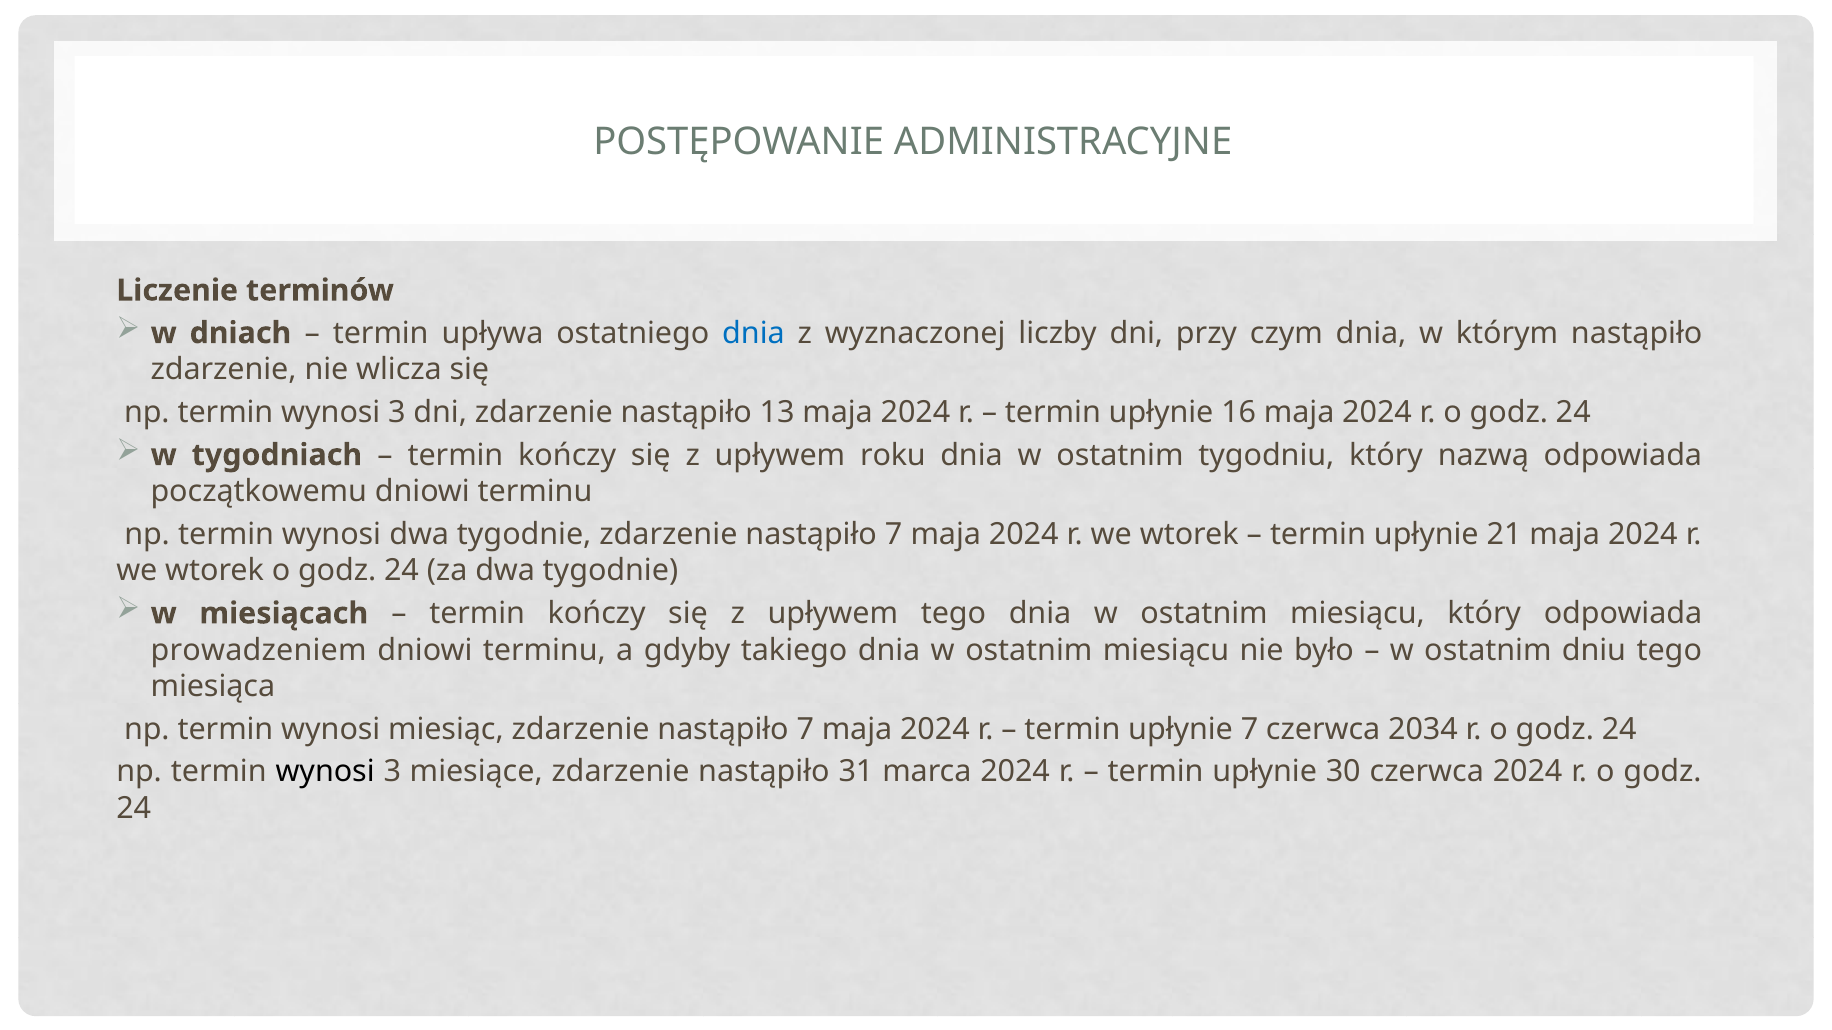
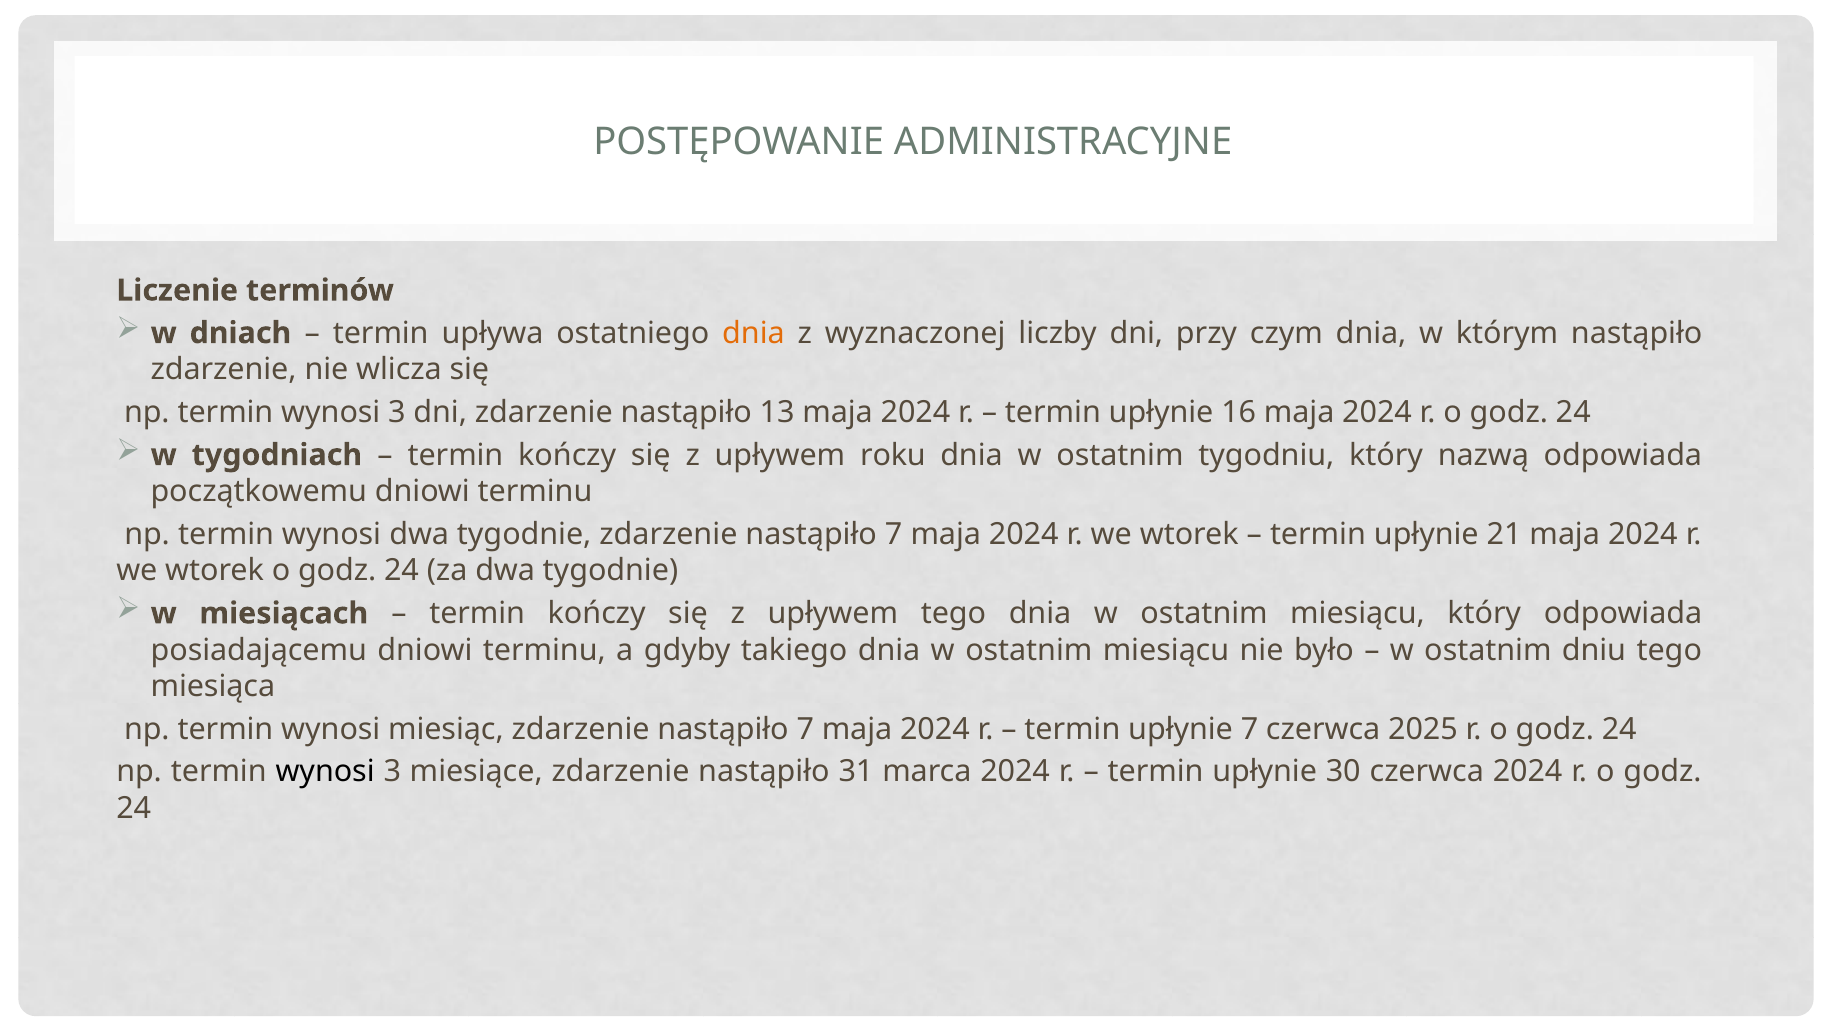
dnia colour: blue -> orange (753, 333)
prowadzeniem: prowadzeniem -> posiadającemu (259, 650)
2034: 2034 -> 2025 (1423, 730)
